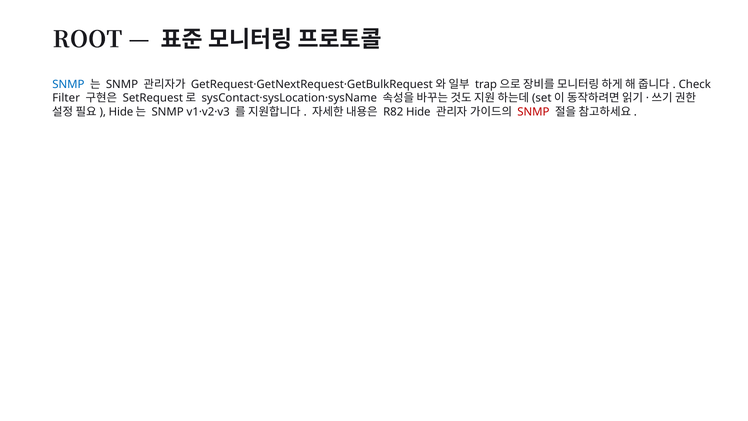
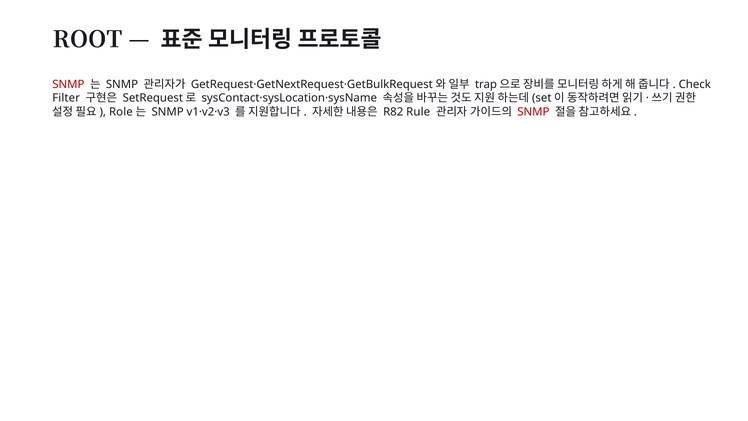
SNMP colour: blue -> red (68, 84)
Hide: Hide -> Role (121, 112)
R82 Hide: Hide -> Rule (418, 112)
